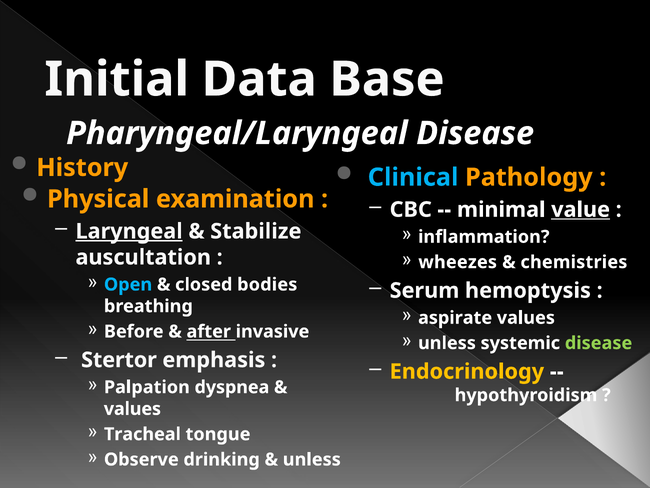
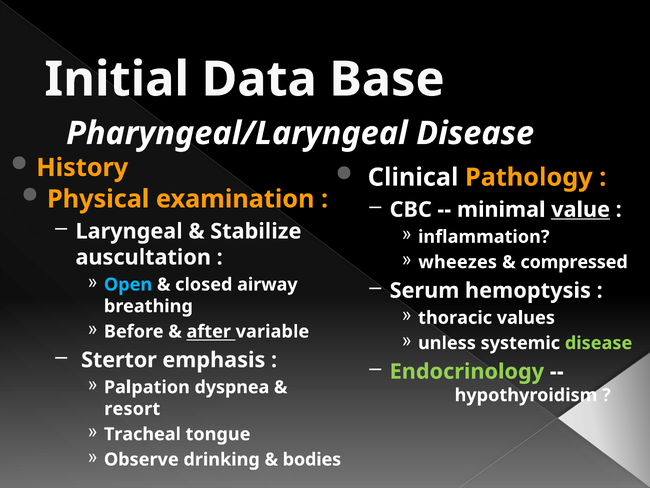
Clinical colour: light blue -> white (413, 177)
Laryngeal underline: present -> none (129, 231)
chemistries: chemistries -> compressed (574, 262)
bodies: bodies -> airway (267, 284)
aspirate: aspirate -> thoracic (455, 318)
invasive: invasive -> variable (272, 331)
Endocrinology colour: yellow -> light green (467, 371)
values: values -> resort (132, 409)
unless: unless -> bodies (312, 459)
